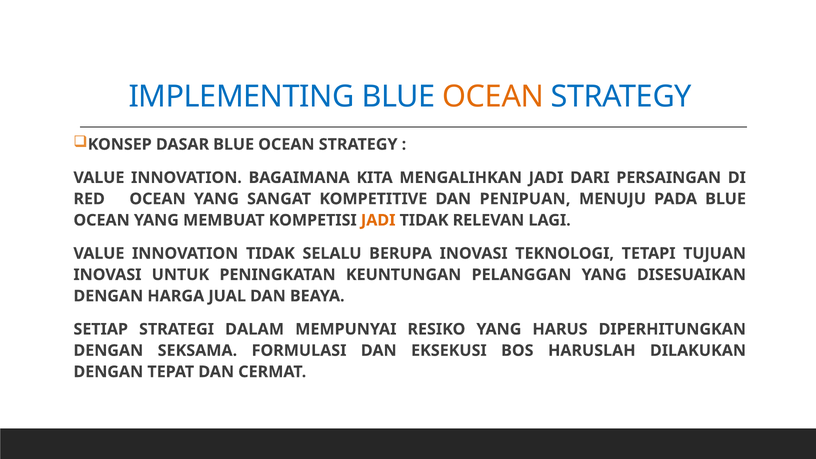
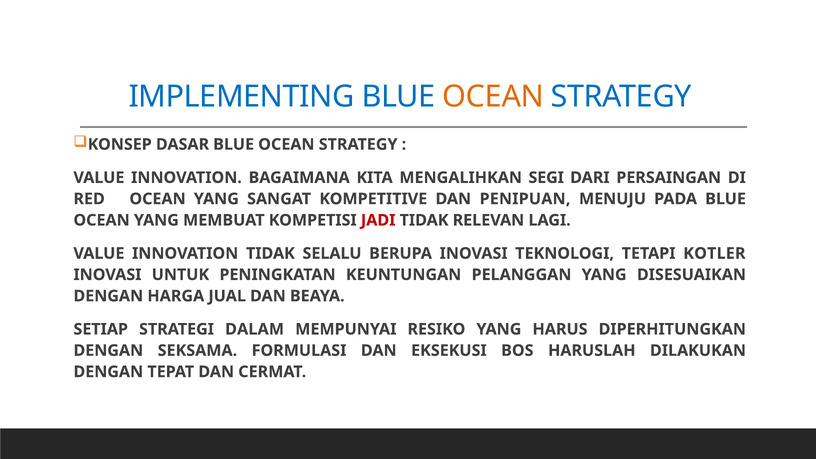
MENGALIHKAN JADI: JADI -> SEGI (546, 178)
JADI colour: orange -> red (378, 220)
TUJUAN: TUJUAN -> KOTLER (714, 253)
